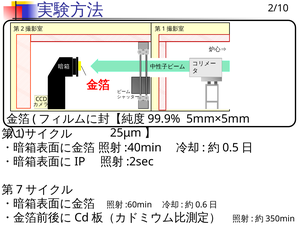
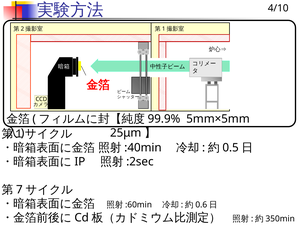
2/10: 2/10 -> 4/10 (278, 8)
